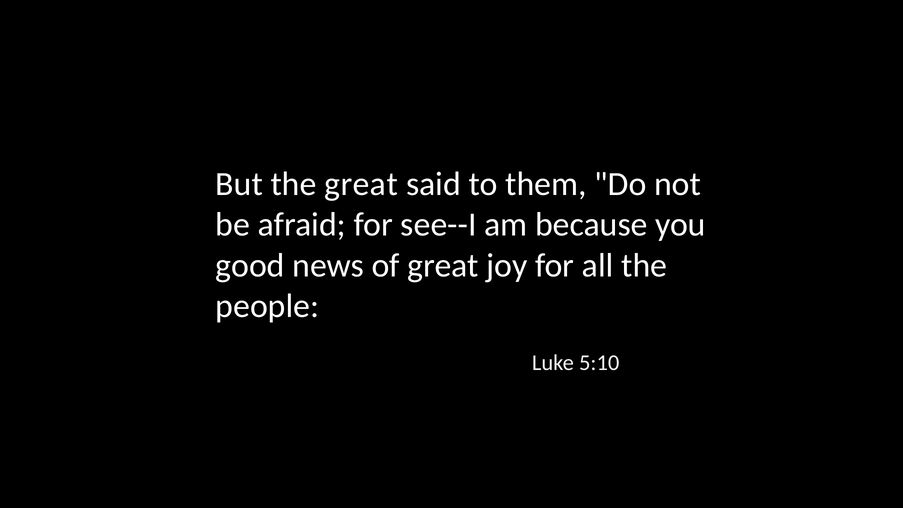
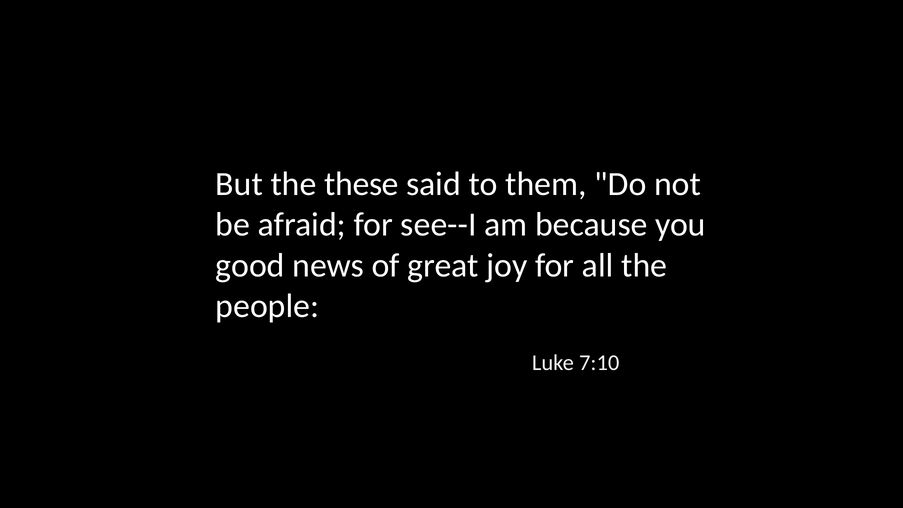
the great: great -> these (361, 184)
5:10: 5:10 -> 7:10 (599, 363)
